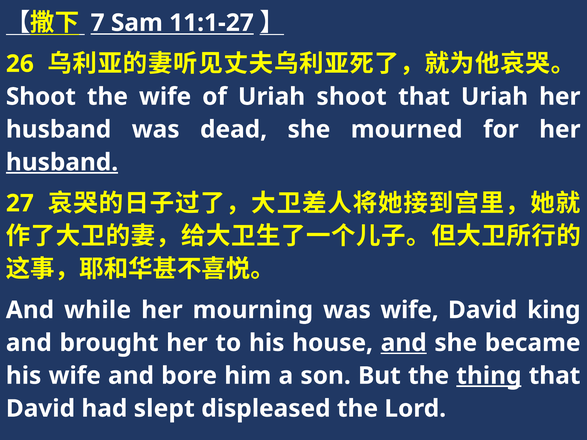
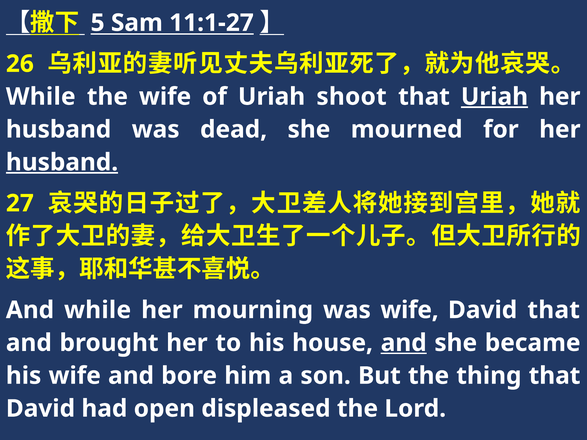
7: 7 -> 5 (98, 23)
Shoot: Shoot -> While (41, 97)
Uriah underline: none -> present (494, 97)
David king: king -> that (554, 310)
thing underline: present -> none (489, 376)
slept: slept -> open (164, 409)
